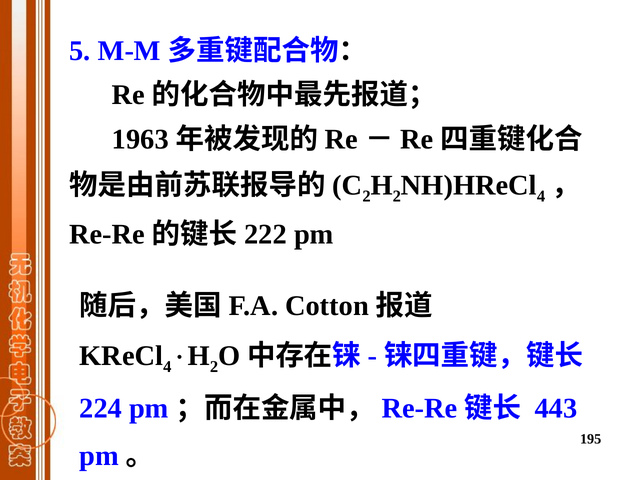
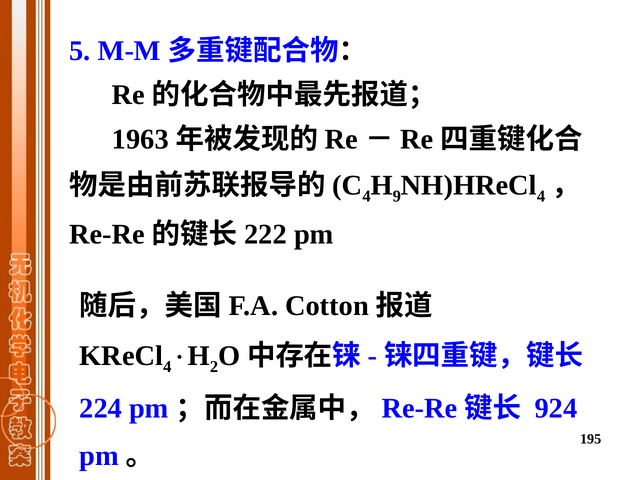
2: 2 -> 4 (367, 196)
2: 2 -> 9 (397, 196)
443: 443 -> 924 (556, 408)
